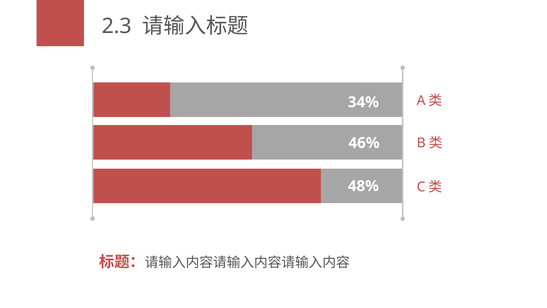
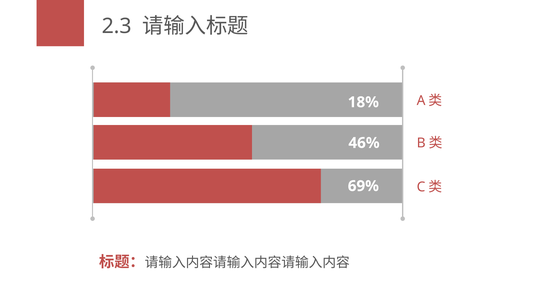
34%: 34% -> 18% (363, 102)
48%: 48% -> 69% (363, 186)
